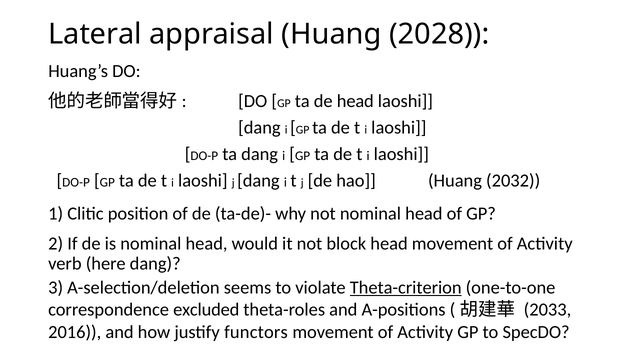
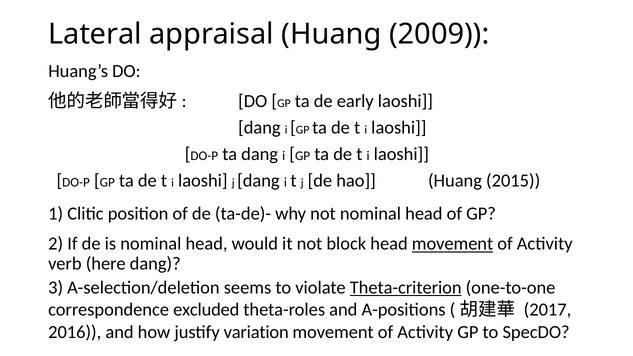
2028: 2028 -> 2009 (439, 34)
de head: head -> early (355, 101)
2032: 2032 -> 2015 (513, 181)
movement underline: none -> present (453, 244)
2033: 2033 -> 2017 (547, 310)
functors: functors -> variation (256, 332)
